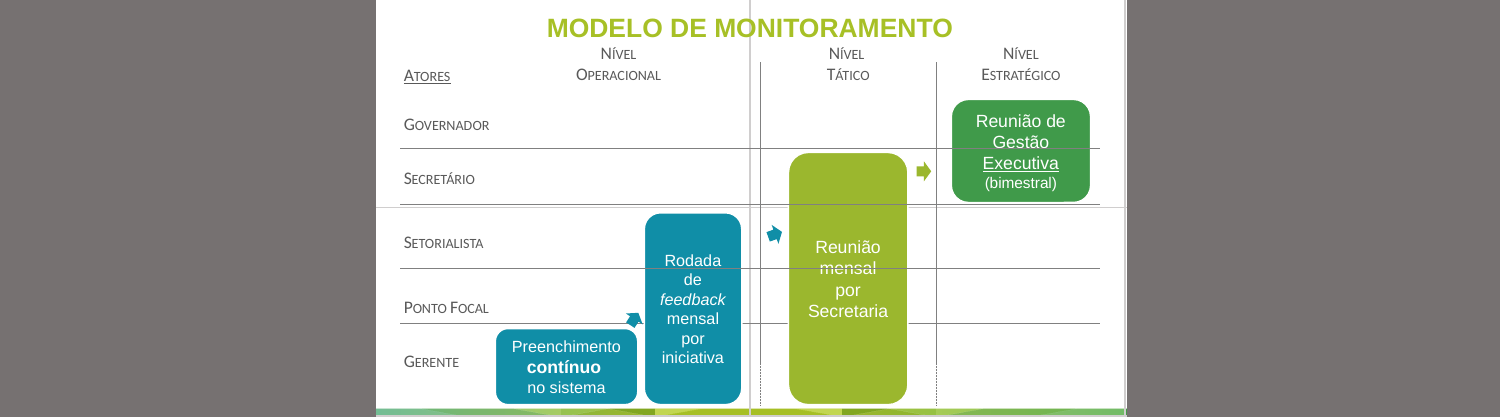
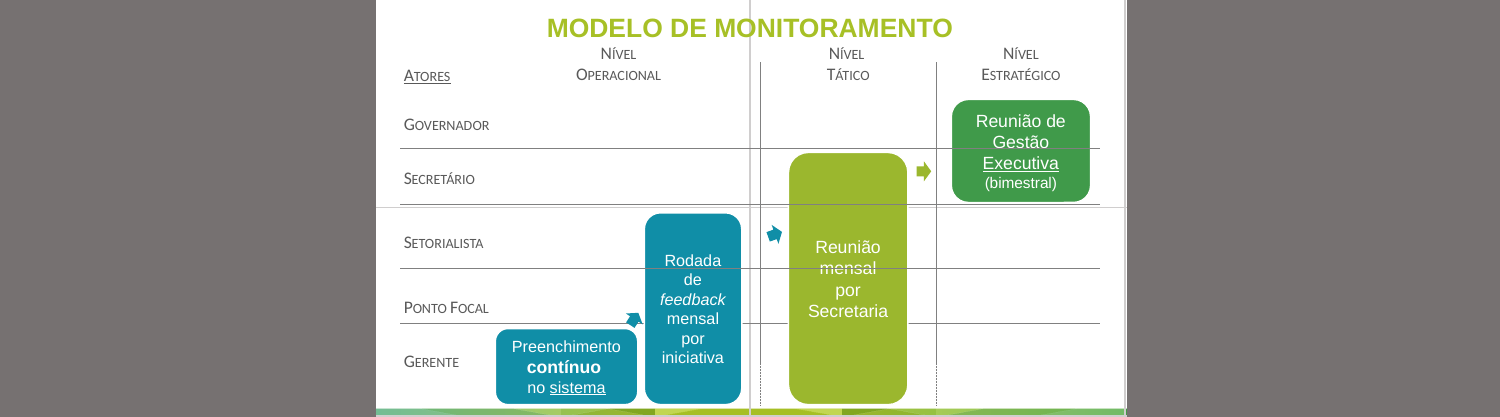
sistema underline: none -> present (578, 388)
